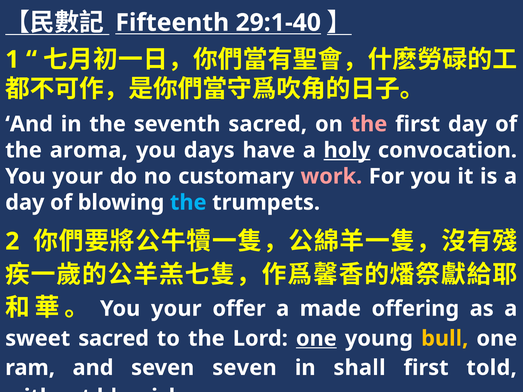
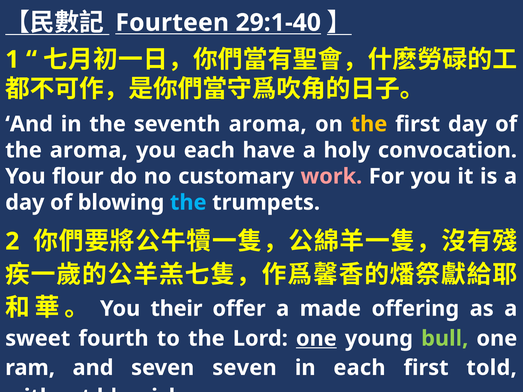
Fifteenth: Fifteenth -> Fourteen (172, 23)
seventh sacred: sacred -> aroma (268, 124)
the colour: pink -> yellow (369, 124)
you days: days -> each (209, 150)
holy underline: present -> none (347, 150)
your: your -> flour (78, 176)
your: your -> their (176, 309)
sweet sacred: sacred -> fourth (113, 339)
bull colour: yellow -> light green (445, 339)
in shall: shall -> each (359, 368)
